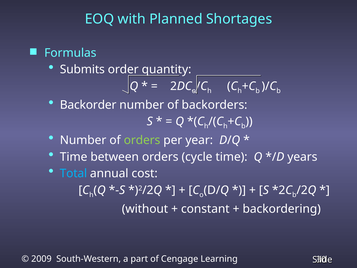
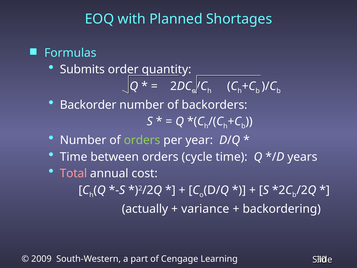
Total colour: light blue -> pink (73, 173)
without: without -> actually (145, 209)
constant: constant -> variance (205, 209)
